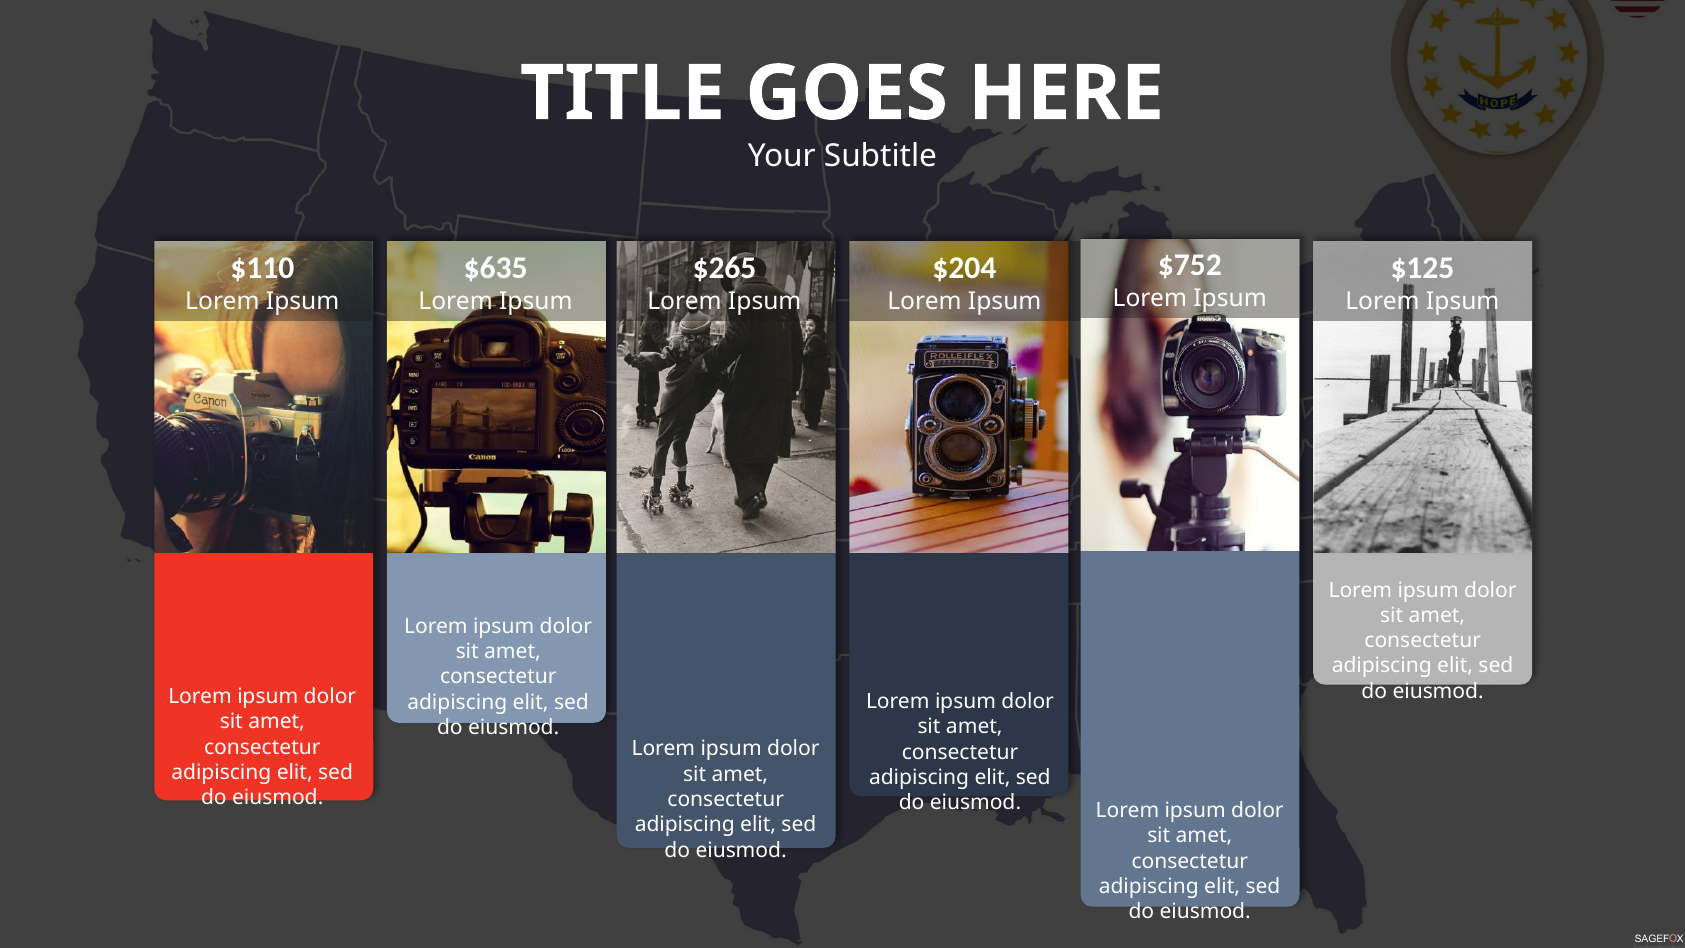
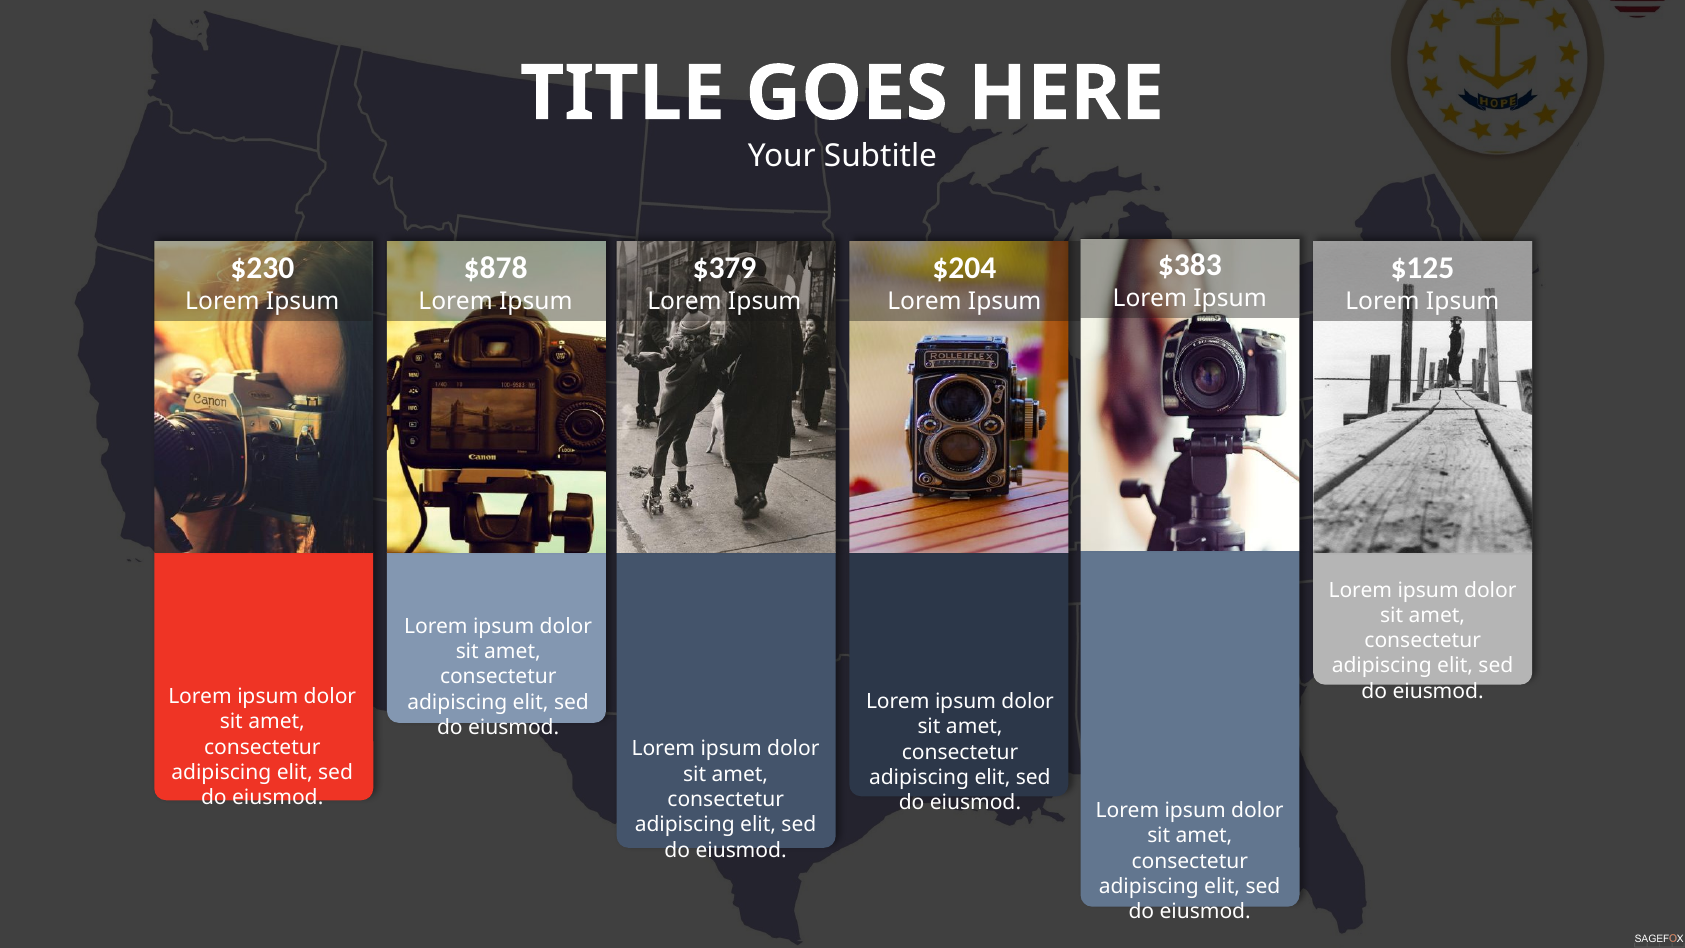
$752: $752 -> $383 (1190, 265)
$110: $110 -> $230 (262, 268)
$635: $635 -> $878 (496, 268)
$265: $265 -> $379 (724, 268)
